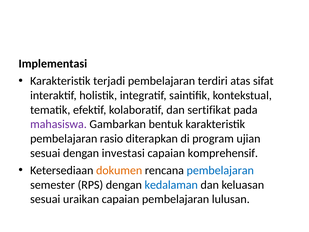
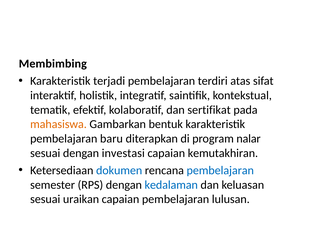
Implementasi: Implementasi -> Membimbing (53, 64)
mahasiswa colour: purple -> orange (58, 124)
rasio: rasio -> baru (111, 139)
ujian: ujian -> nalar (249, 139)
komprehensif: komprehensif -> kemutakhiran (223, 153)
dokumen colour: orange -> blue (119, 170)
